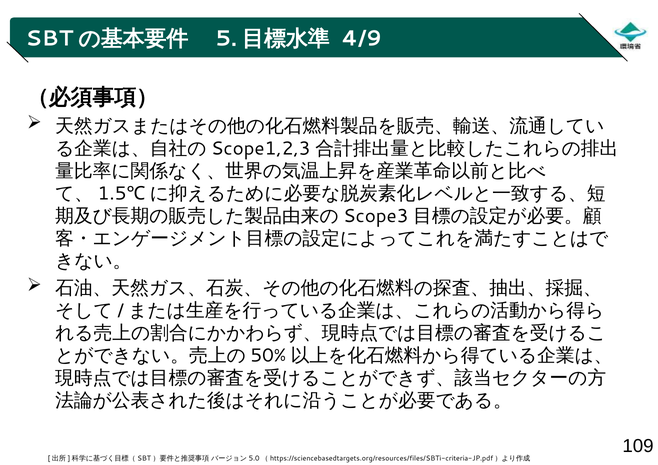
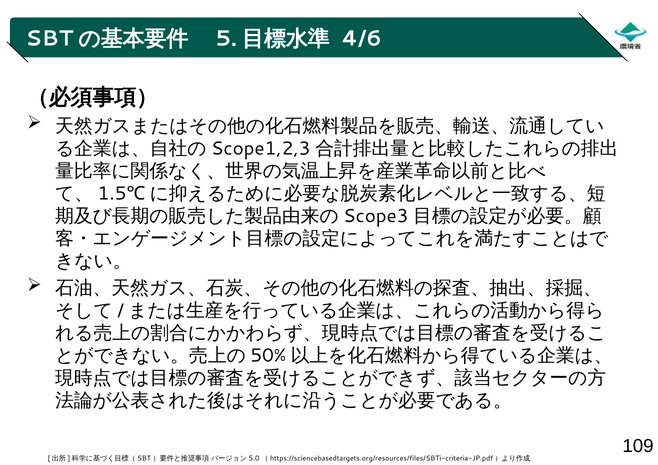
4/9: 4/9 -> 4/6 (362, 38)
